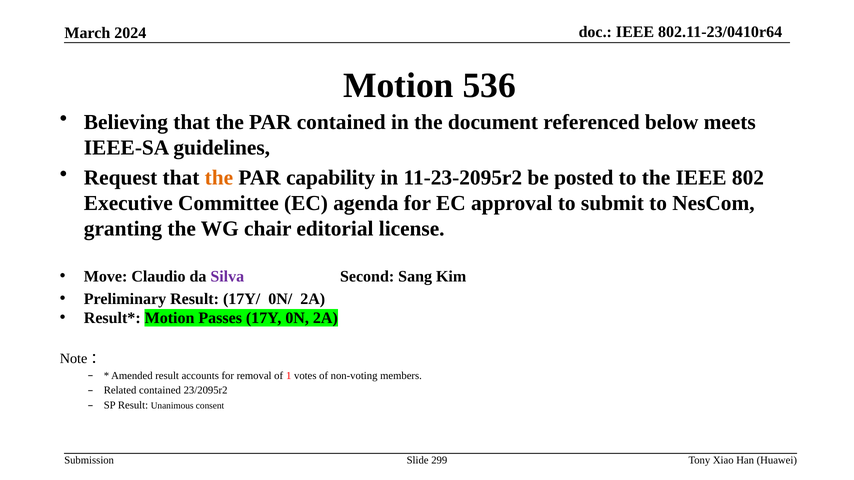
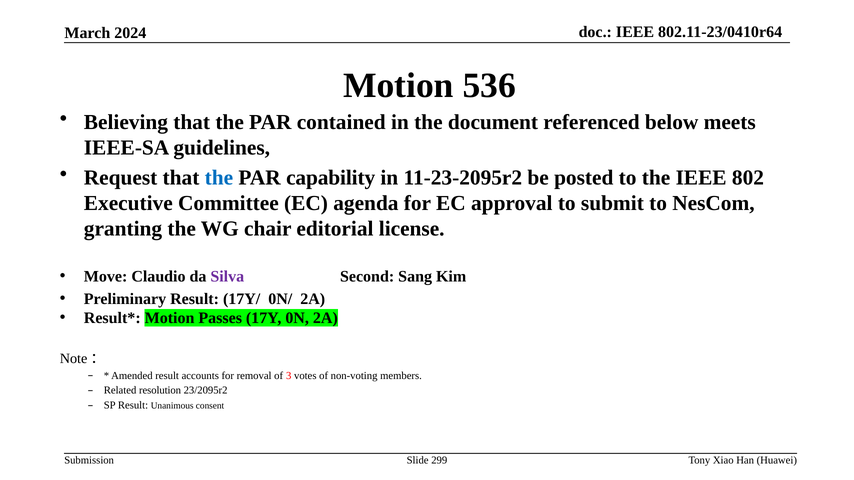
the colour: orange -> blue (219, 178)
1: 1 -> 3 (289, 376)
Related contained: contained -> resolution (160, 391)
